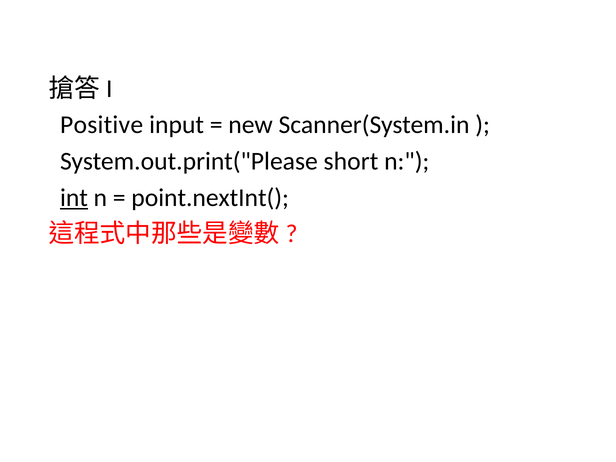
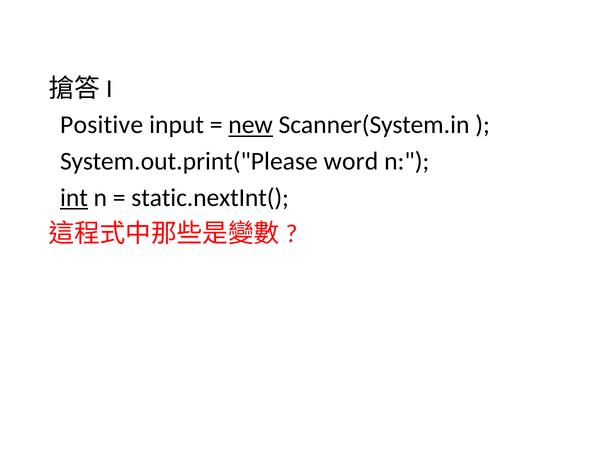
new underline: none -> present (251, 125)
short: short -> word (351, 161)
point.nextInt(: point.nextInt( -> static.nextInt( (210, 198)
